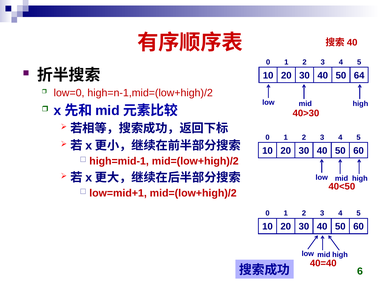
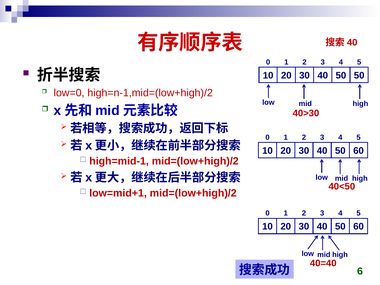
50 64: 64 -> 50 (359, 75)
